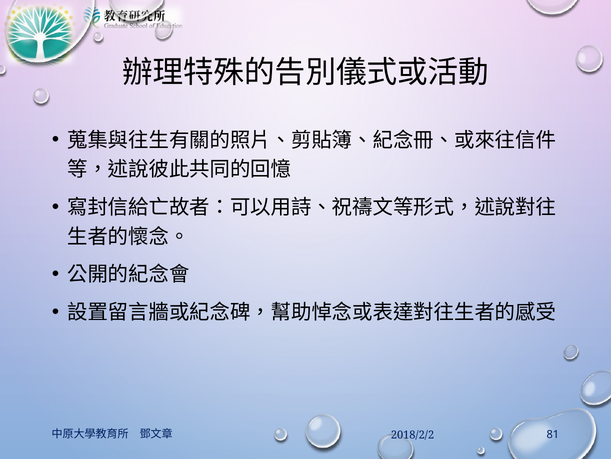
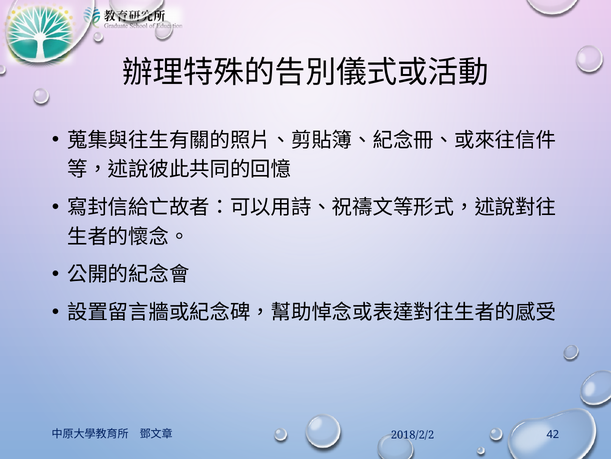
81: 81 -> 42 (553, 434)
